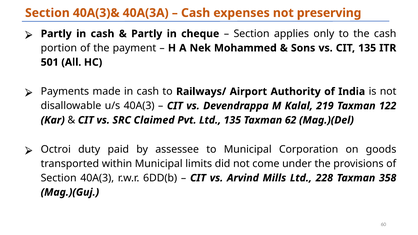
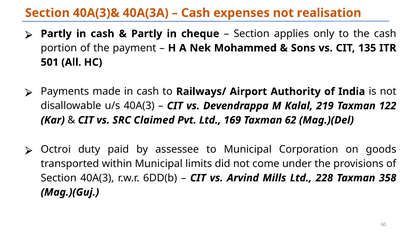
preserving: preserving -> realisation (329, 13)
Ltd 135: 135 -> 169 (232, 120)
